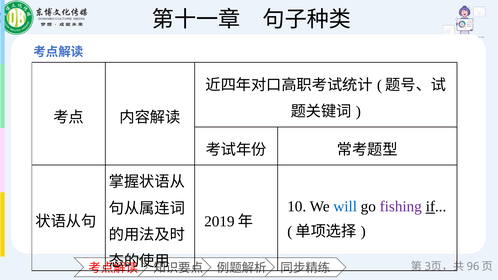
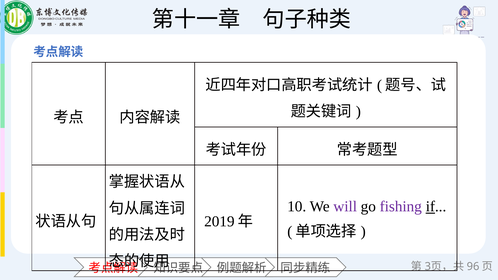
will colour: blue -> purple (345, 206)
